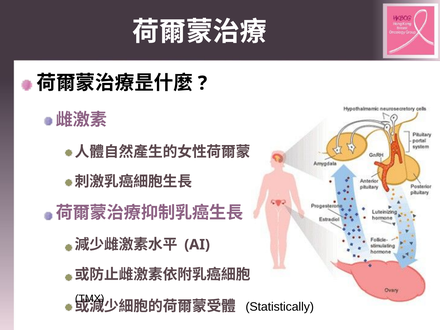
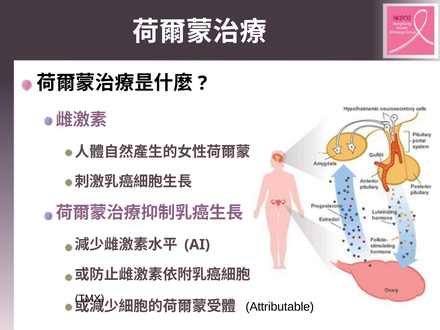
Statistically: Statistically -> Attributable (280, 307)
